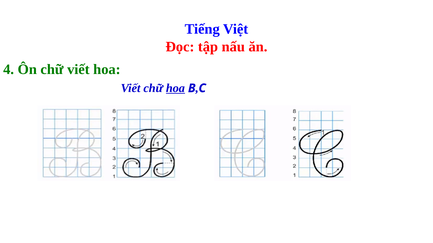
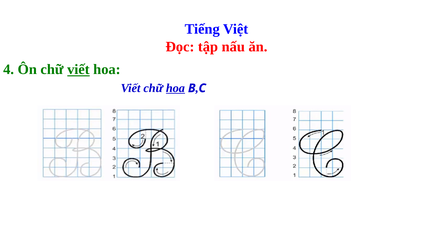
viết underline: none -> present (78, 70)
